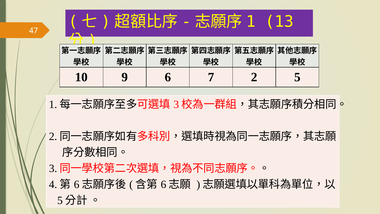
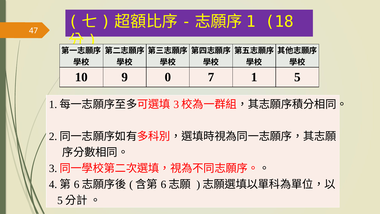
13: 13 -> 18 (279, 22)
9 6: 6 -> 0 (168, 77)
7 2: 2 -> 1 (254, 77)
